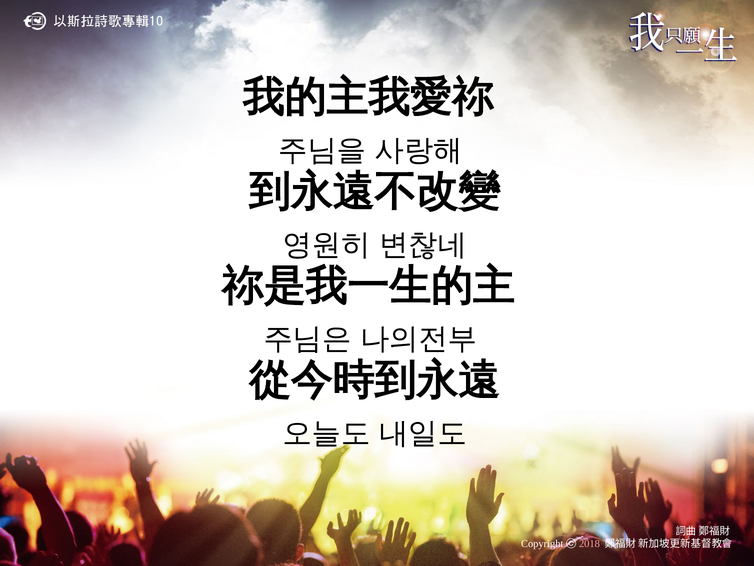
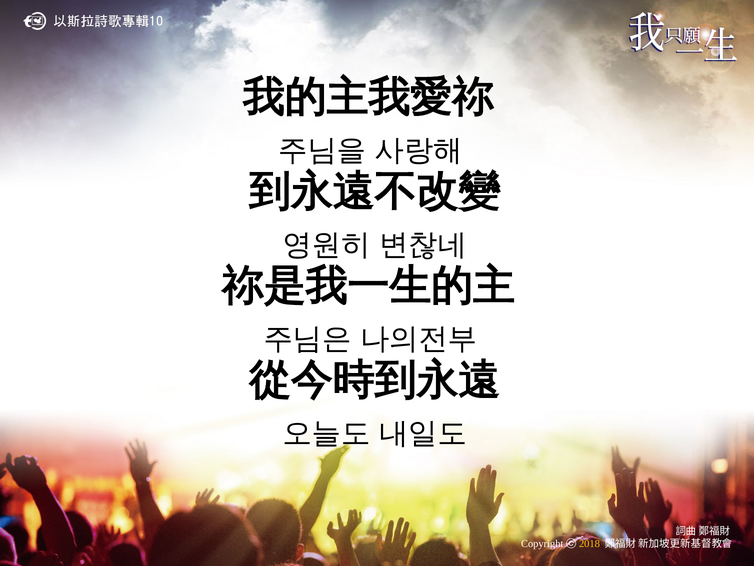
2018 colour: pink -> yellow (589, 543)
